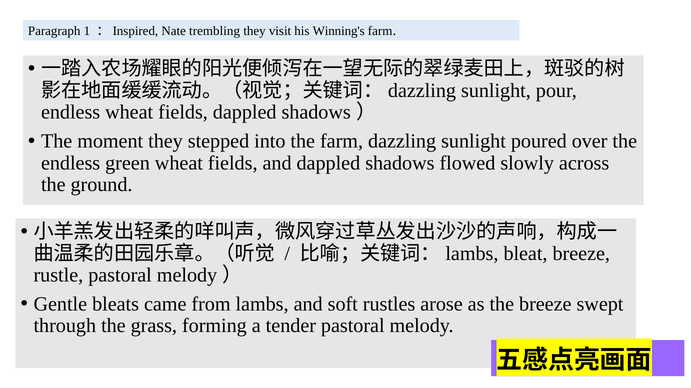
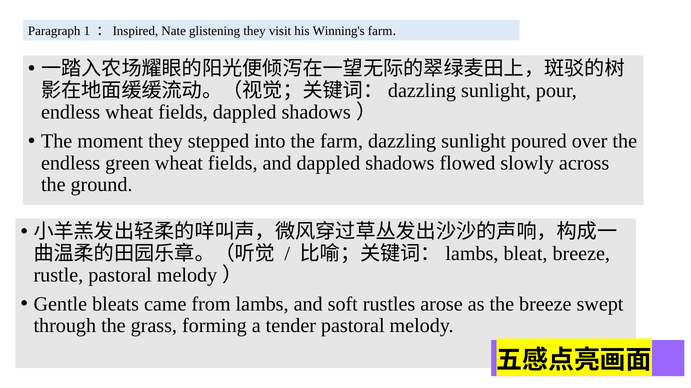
trembling: trembling -> glistening (215, 31)
